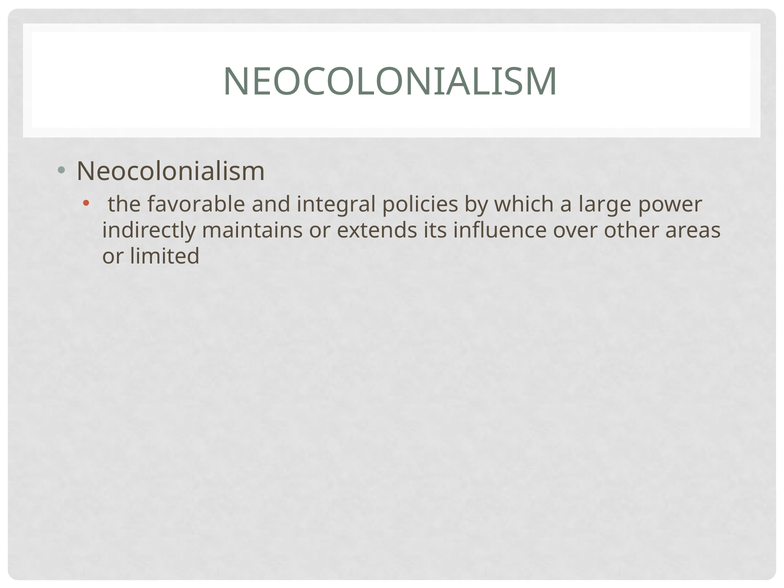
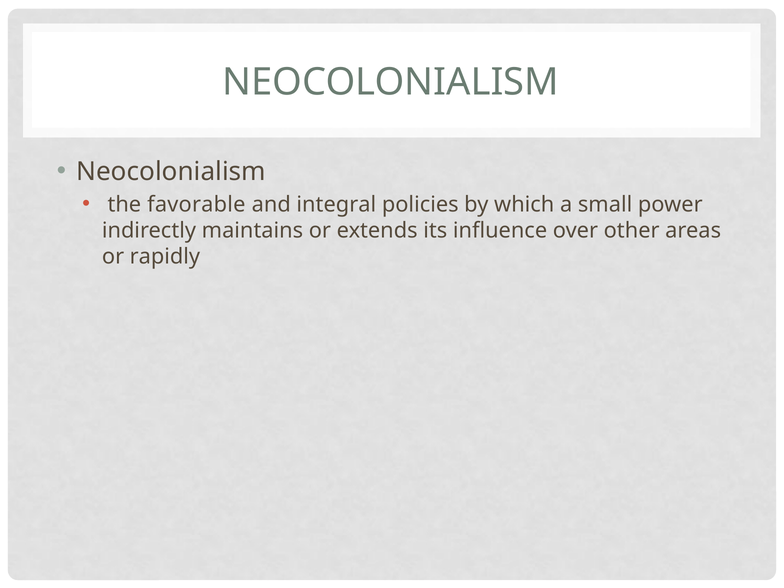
large: large -> small (605, 204)
limited: limited -> rapidly (165, 257)
